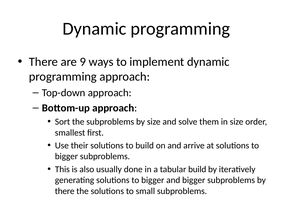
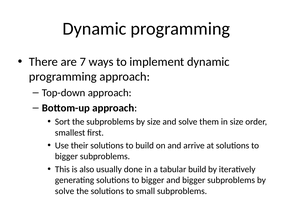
9: 9 -> 7 (83, 62)
there: there -> solve (65, 191)
